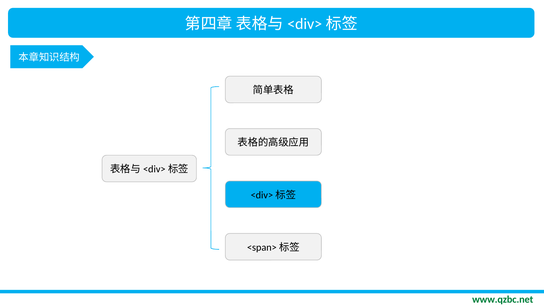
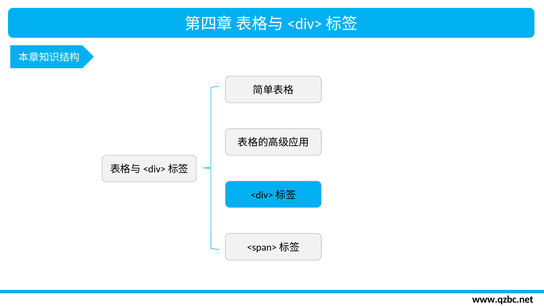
www.qzbc.net colour: green -> black (503, 299)
